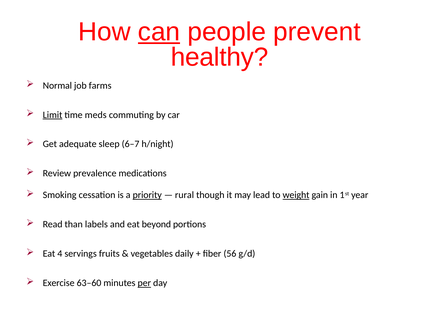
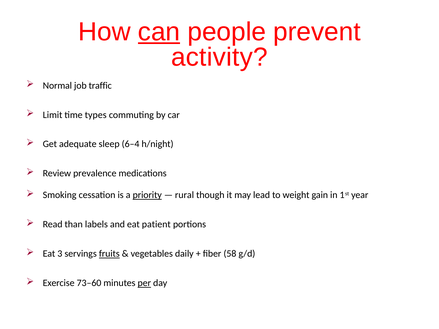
healthy: healthy -> activity (219, 57)
farms: farms -> traffic (100, 86)
Limit underline: present -> none (53, 115)
meds: meds -> types (96, 115)
6–7: 6–7 -> 6–4 (131, 144)
weight underline: present -> none (296, 195)
beyond: beyond -> patient (156, 225)
4: 4 -> 3 (60, 254)
fruits underline: none -> present (109, 254)
56: 56 -> 58 (230, 254)
63–60: 63–60 -> 73–60 (89, 283)
